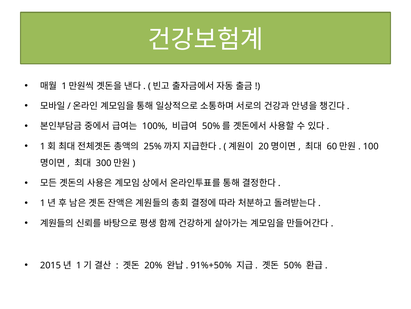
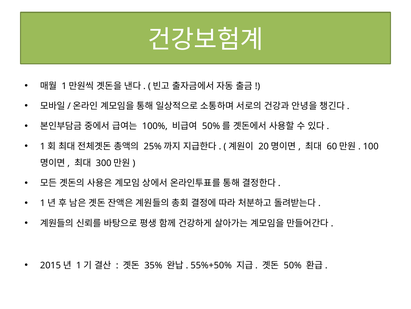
20%: 20% -> 35% (153, 265)
91%+50%: 91%+50% -> 55%+50% (211, 265)
